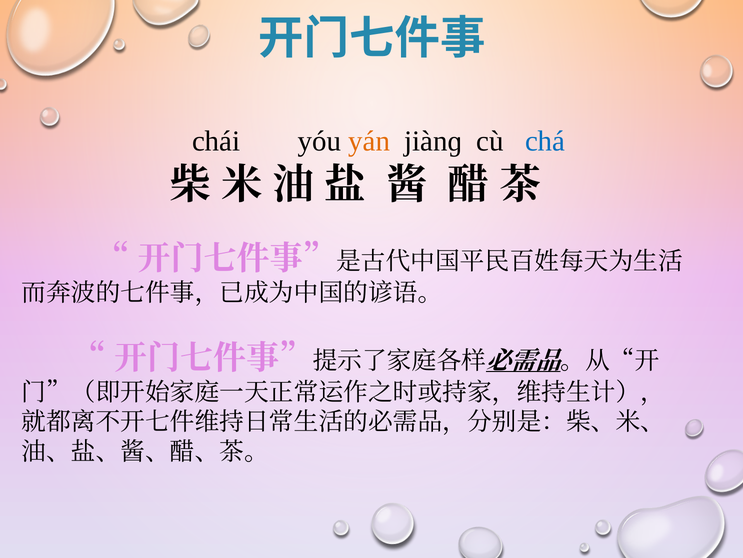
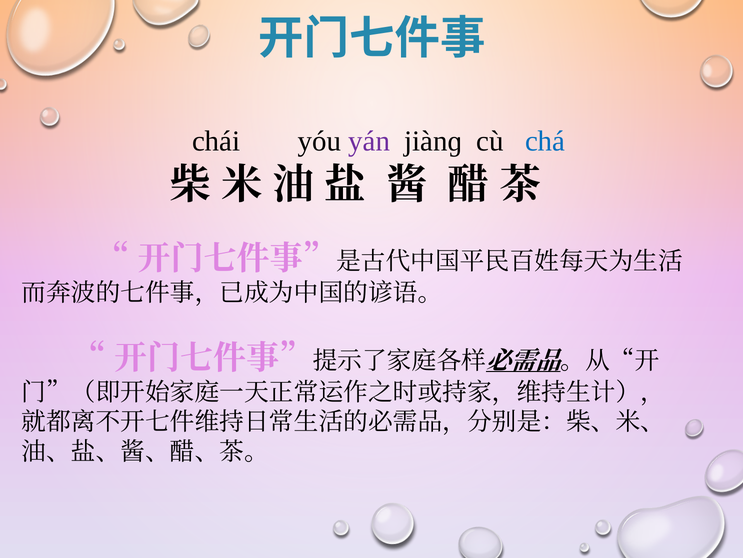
yán colour: orange -> purple (369, 141)
